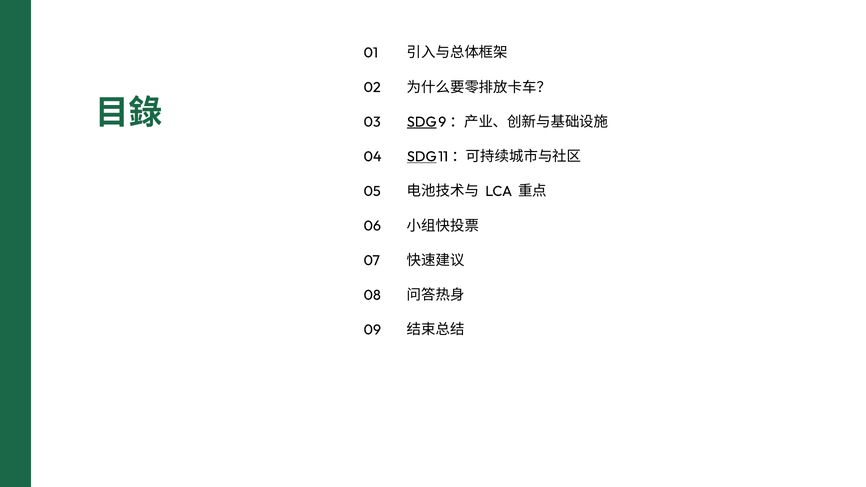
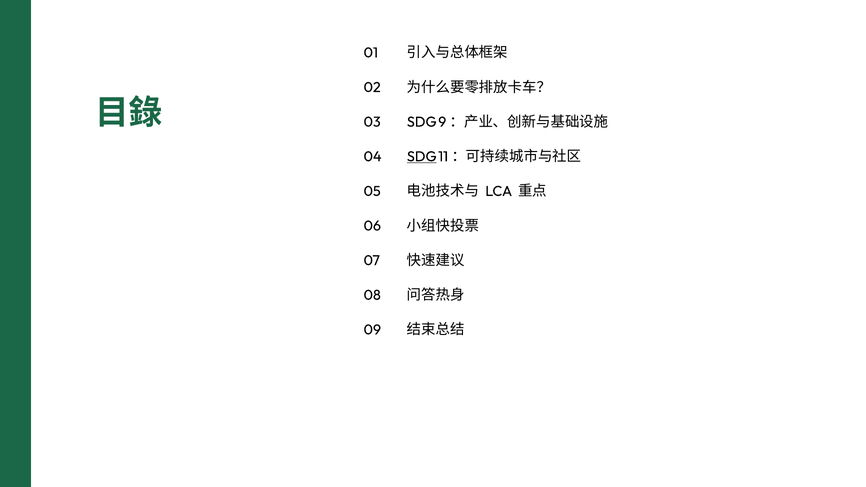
SDG underline: present -> none (422, 122)
